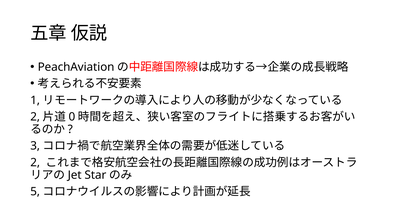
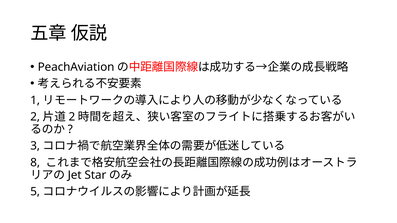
0: 0 -> 2 (72, 117)
2: 2 -> 8 (35, 163)
